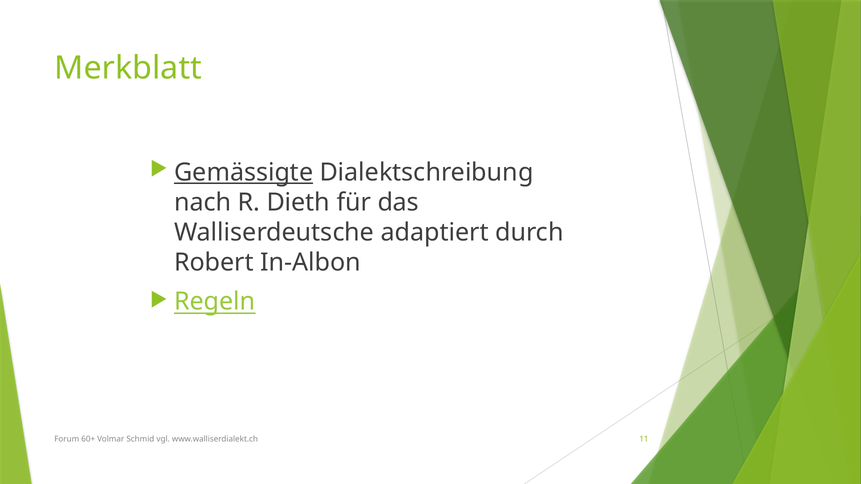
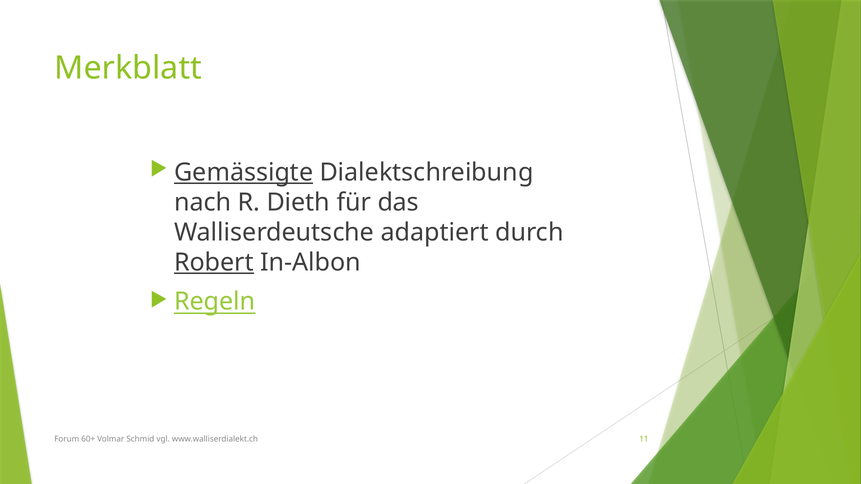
Robert underline: none -> present (214, 263)
